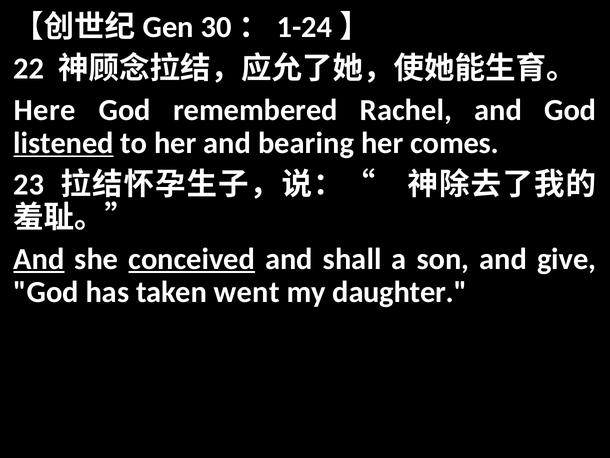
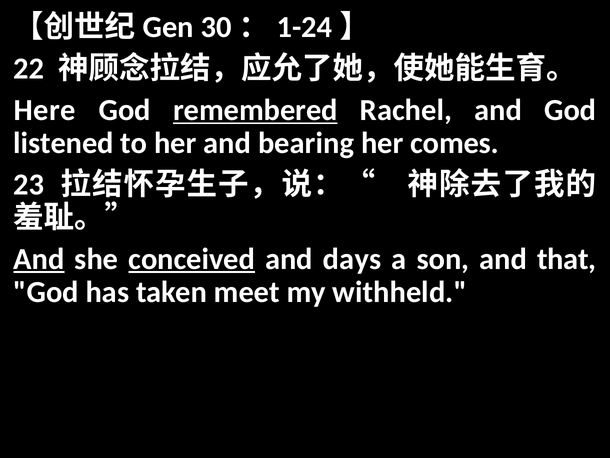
remembered underline: none -> present (255, 110)
listened underline: present -> none (63, 143)
shall: shall -> days (352, 259)
give: give -> that (567, 259)
went: went -> meet (247, 292)
daughter: daughter -> withheld (400, 292)
